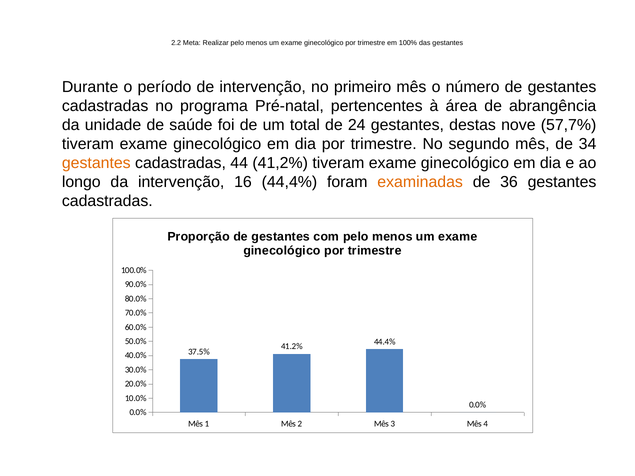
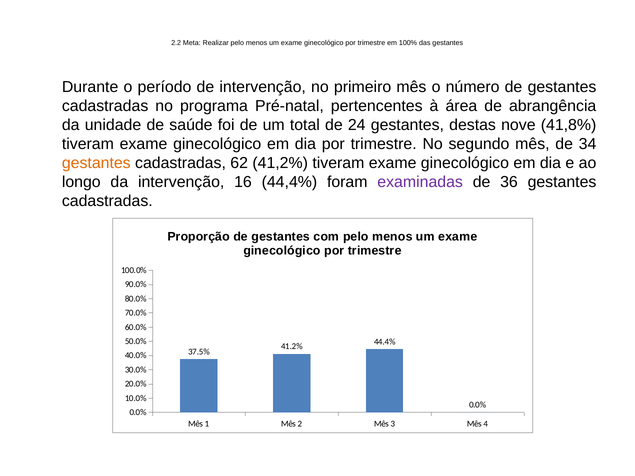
57,7%: 57,7% -> 41,8% (569, 125)
44: 44 -> 62 (239, 163)
examinadas colour: orange -> purple (420, 182)
